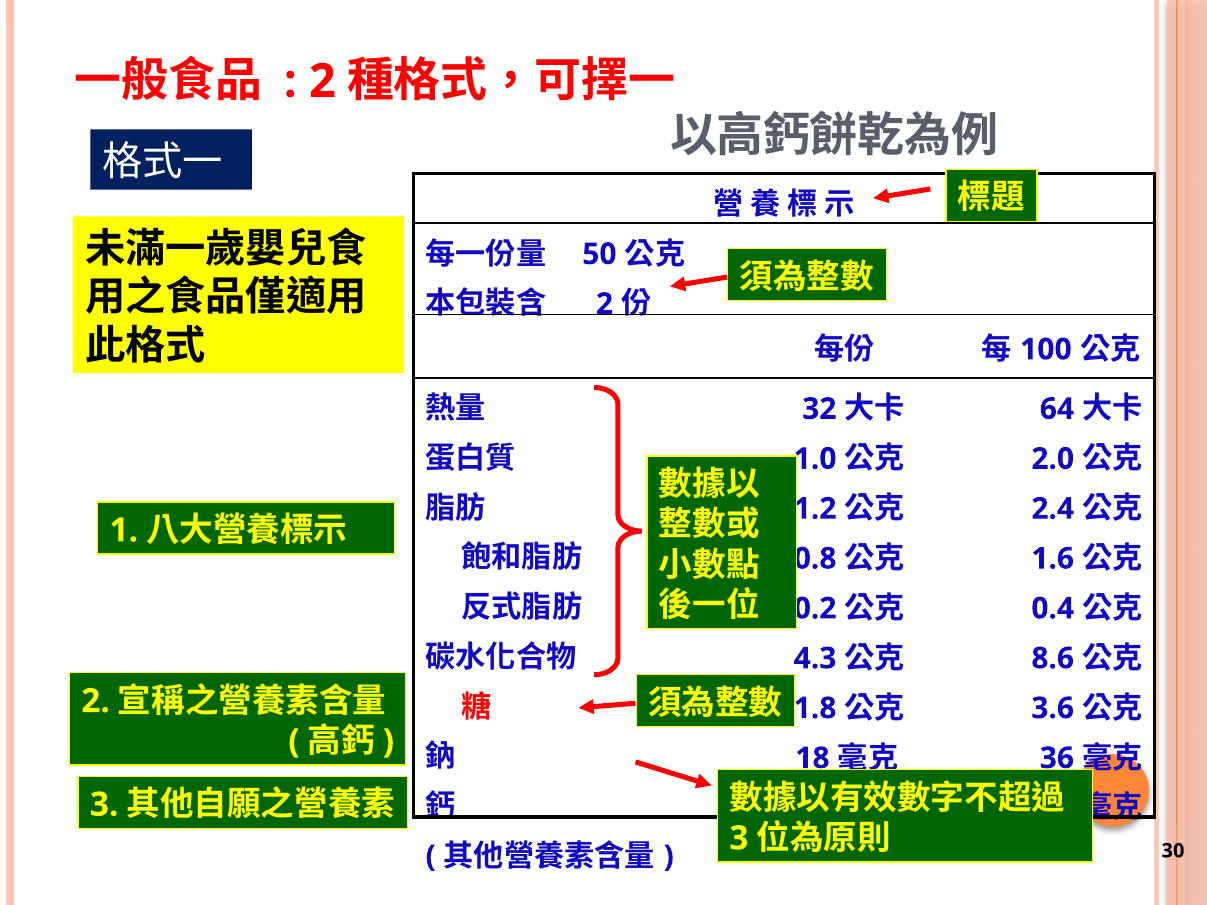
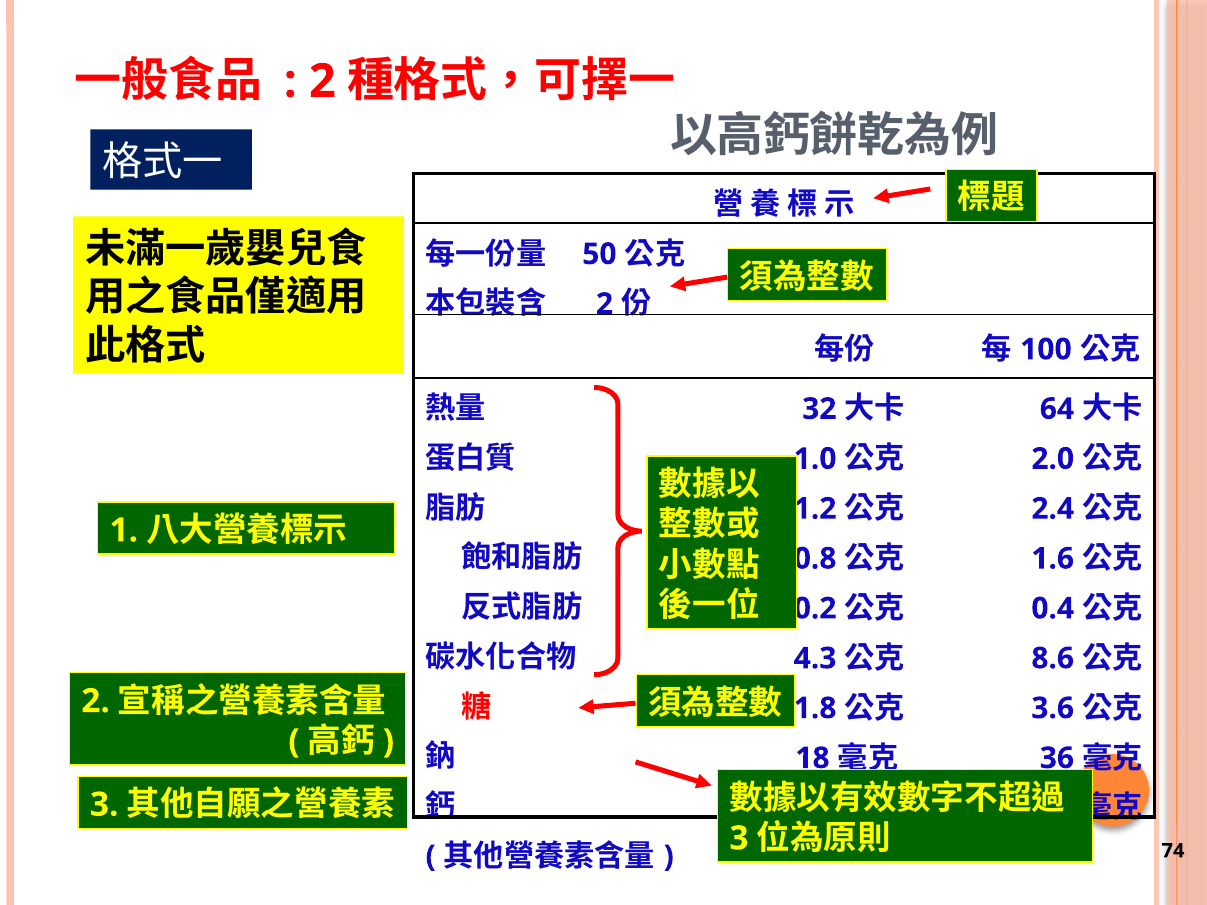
30: 30 -> 74 (1173, 851)
